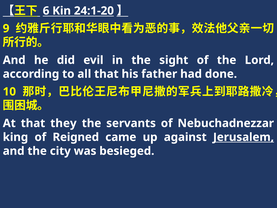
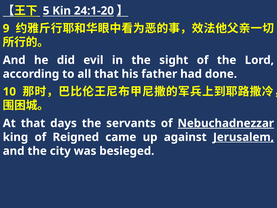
6: 6 -> 5 (46, 11)
they: they -> days (63, 123)
Nebuchadnezzar underline: none -> present (226, 123)
